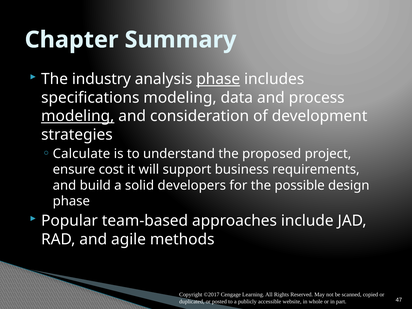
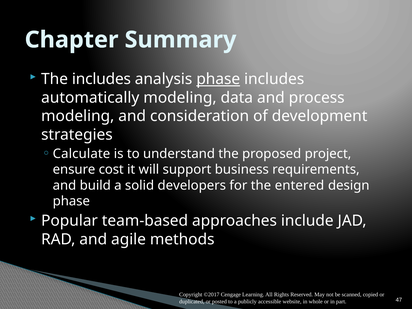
The industry: industry -> includes (101, 79)
specifications: specifications -> automatically (90, 98)
modeling underline: present -> none (78, 116)
possible: possible -> entered (300, 185)
